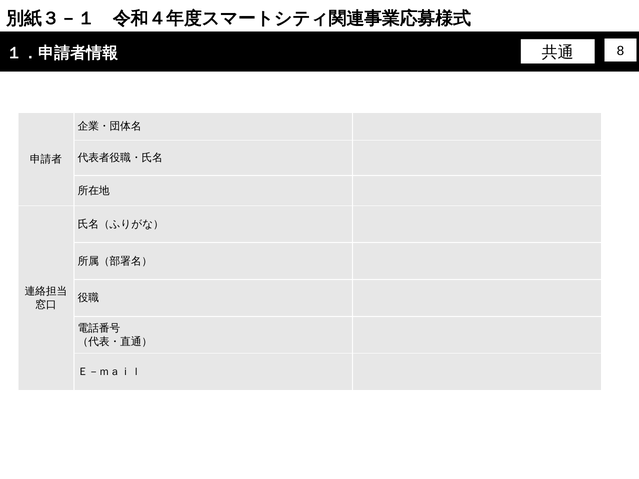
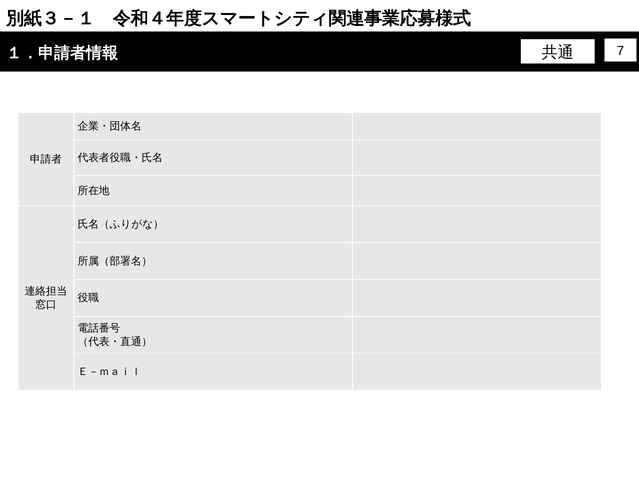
8: 8 -> 7 (620, 51)
